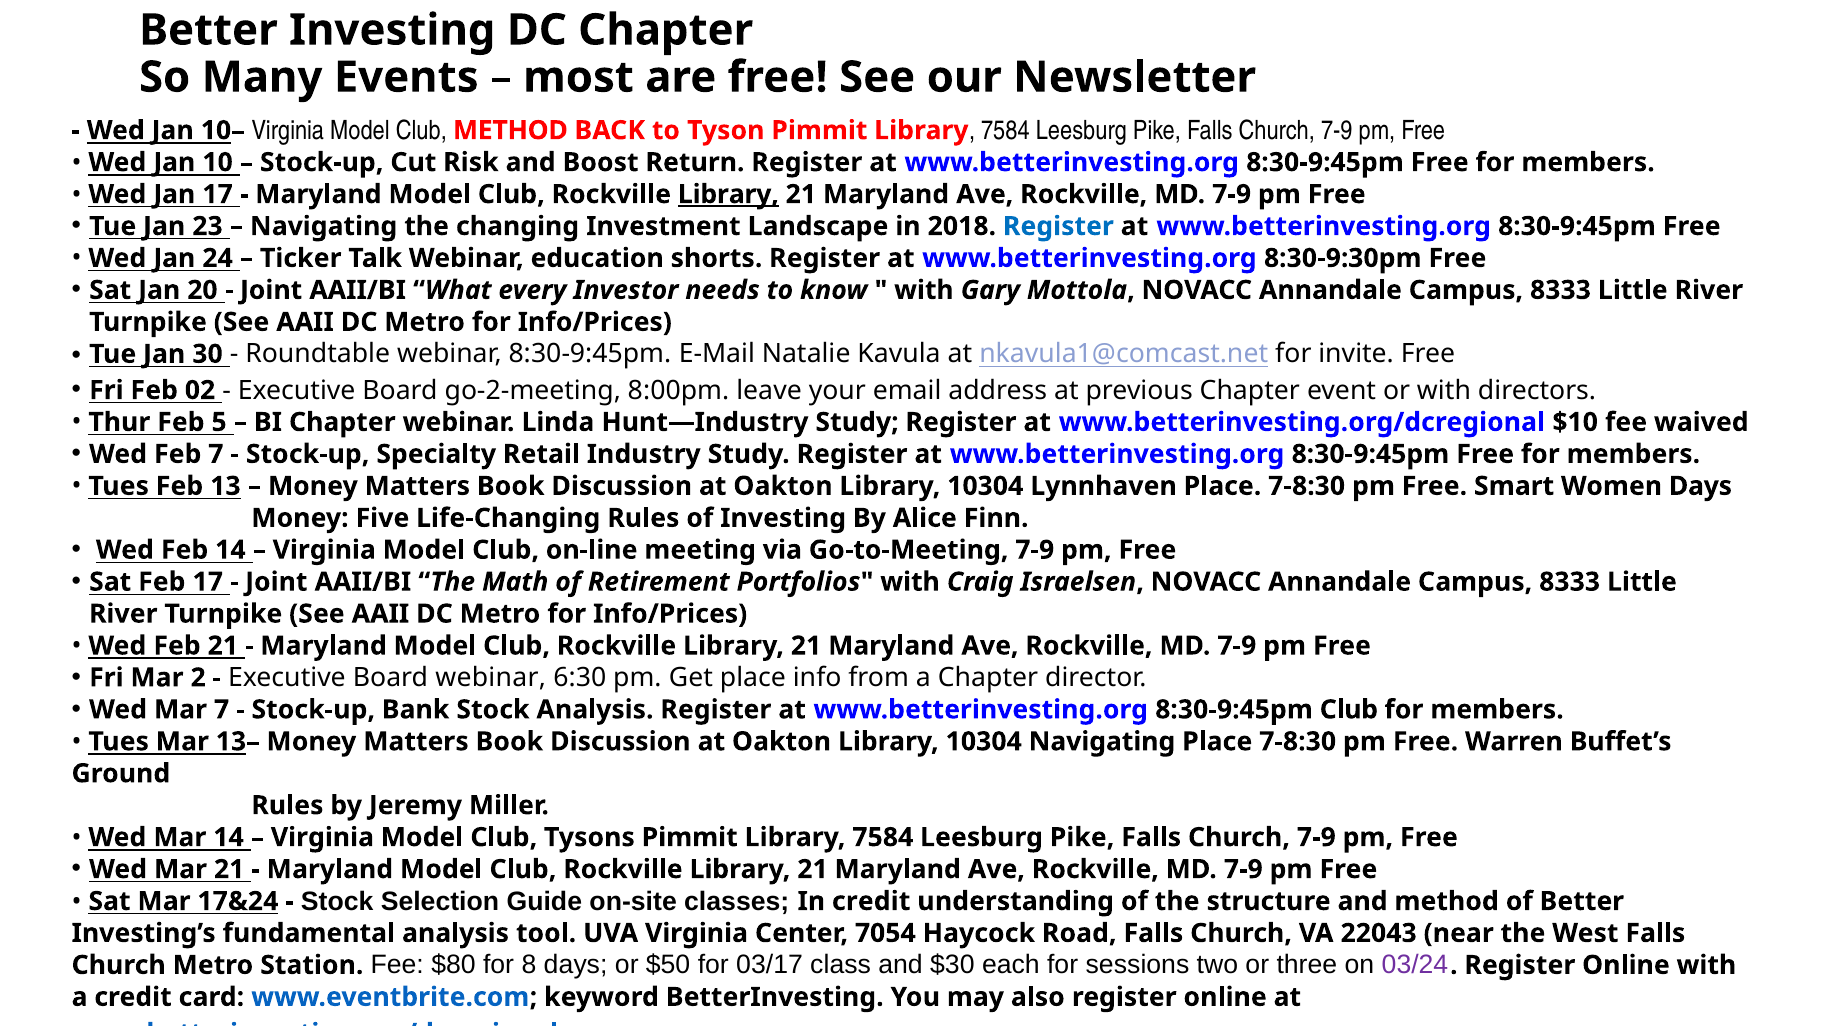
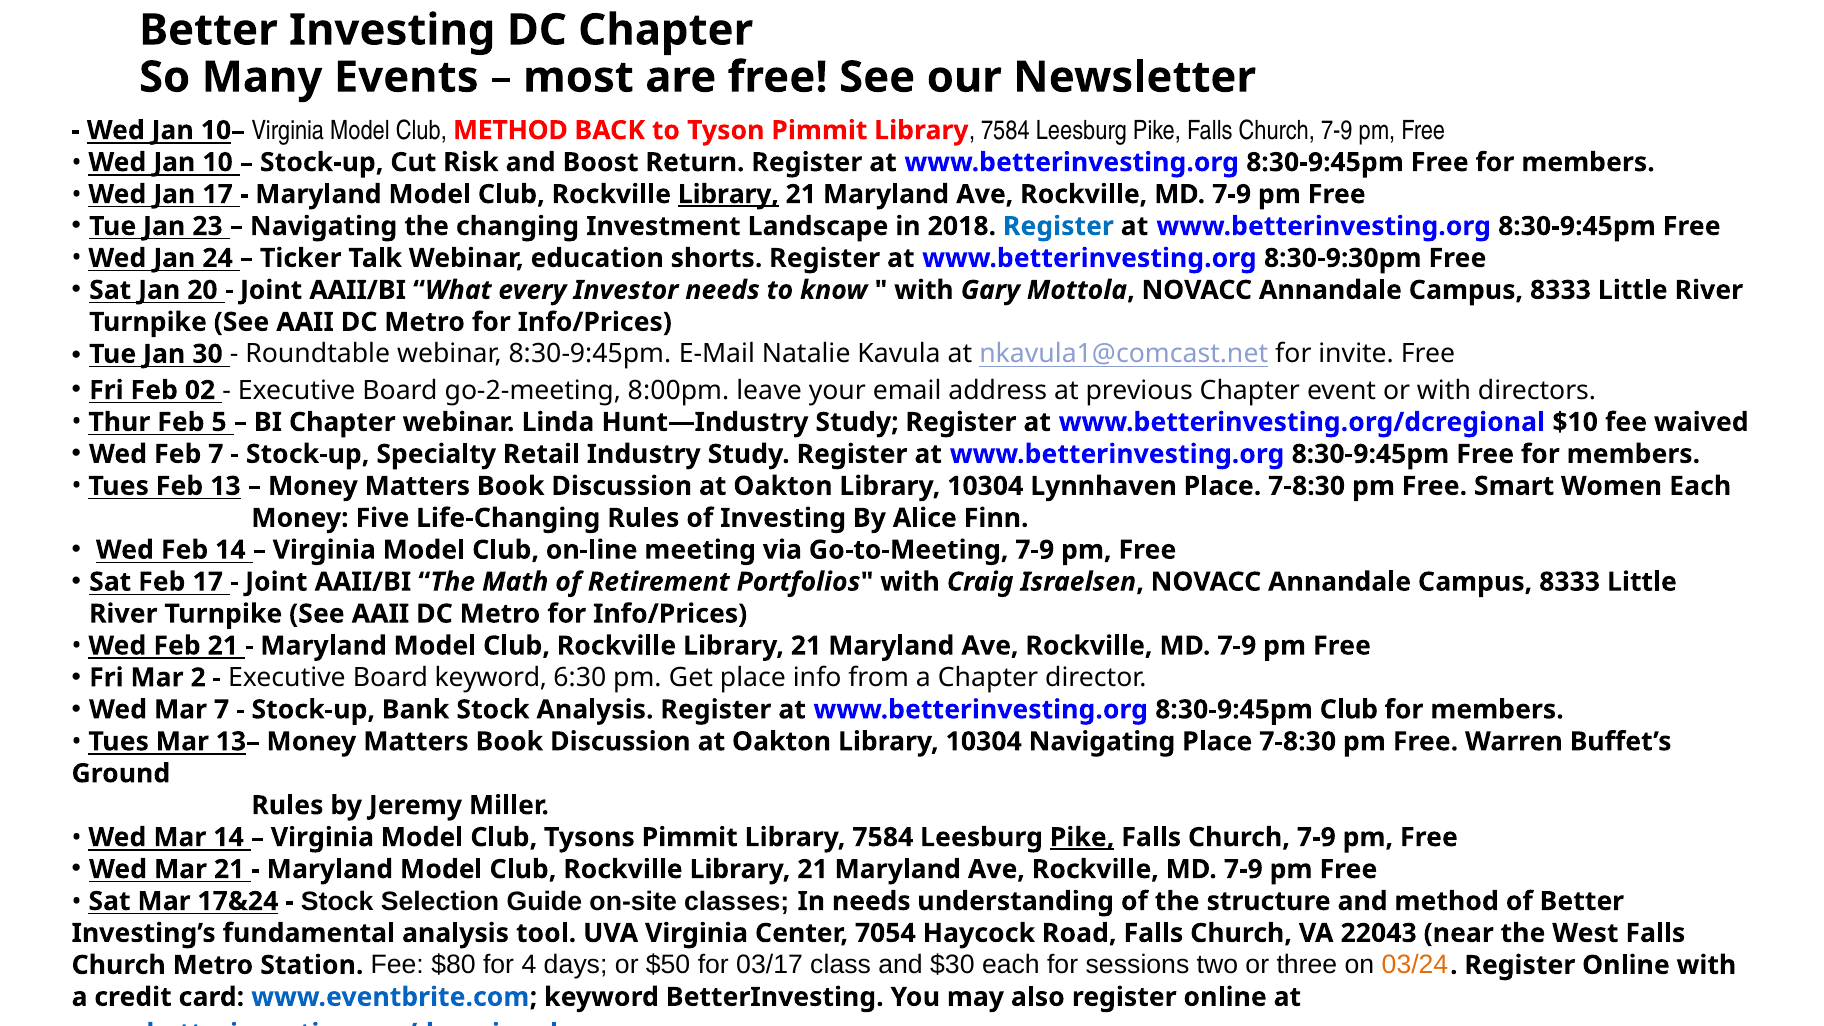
Women Days: Days -> Each (1700, 486)
Board webinar: webinar -> keyword (491, 678)
Pike underline: none -> present (1082, 837)
In credit: credit -> needs (871, 901)
8: 8 -> 4 (529, 965)
03/24 colour: purple -> orange (1415, 965)
